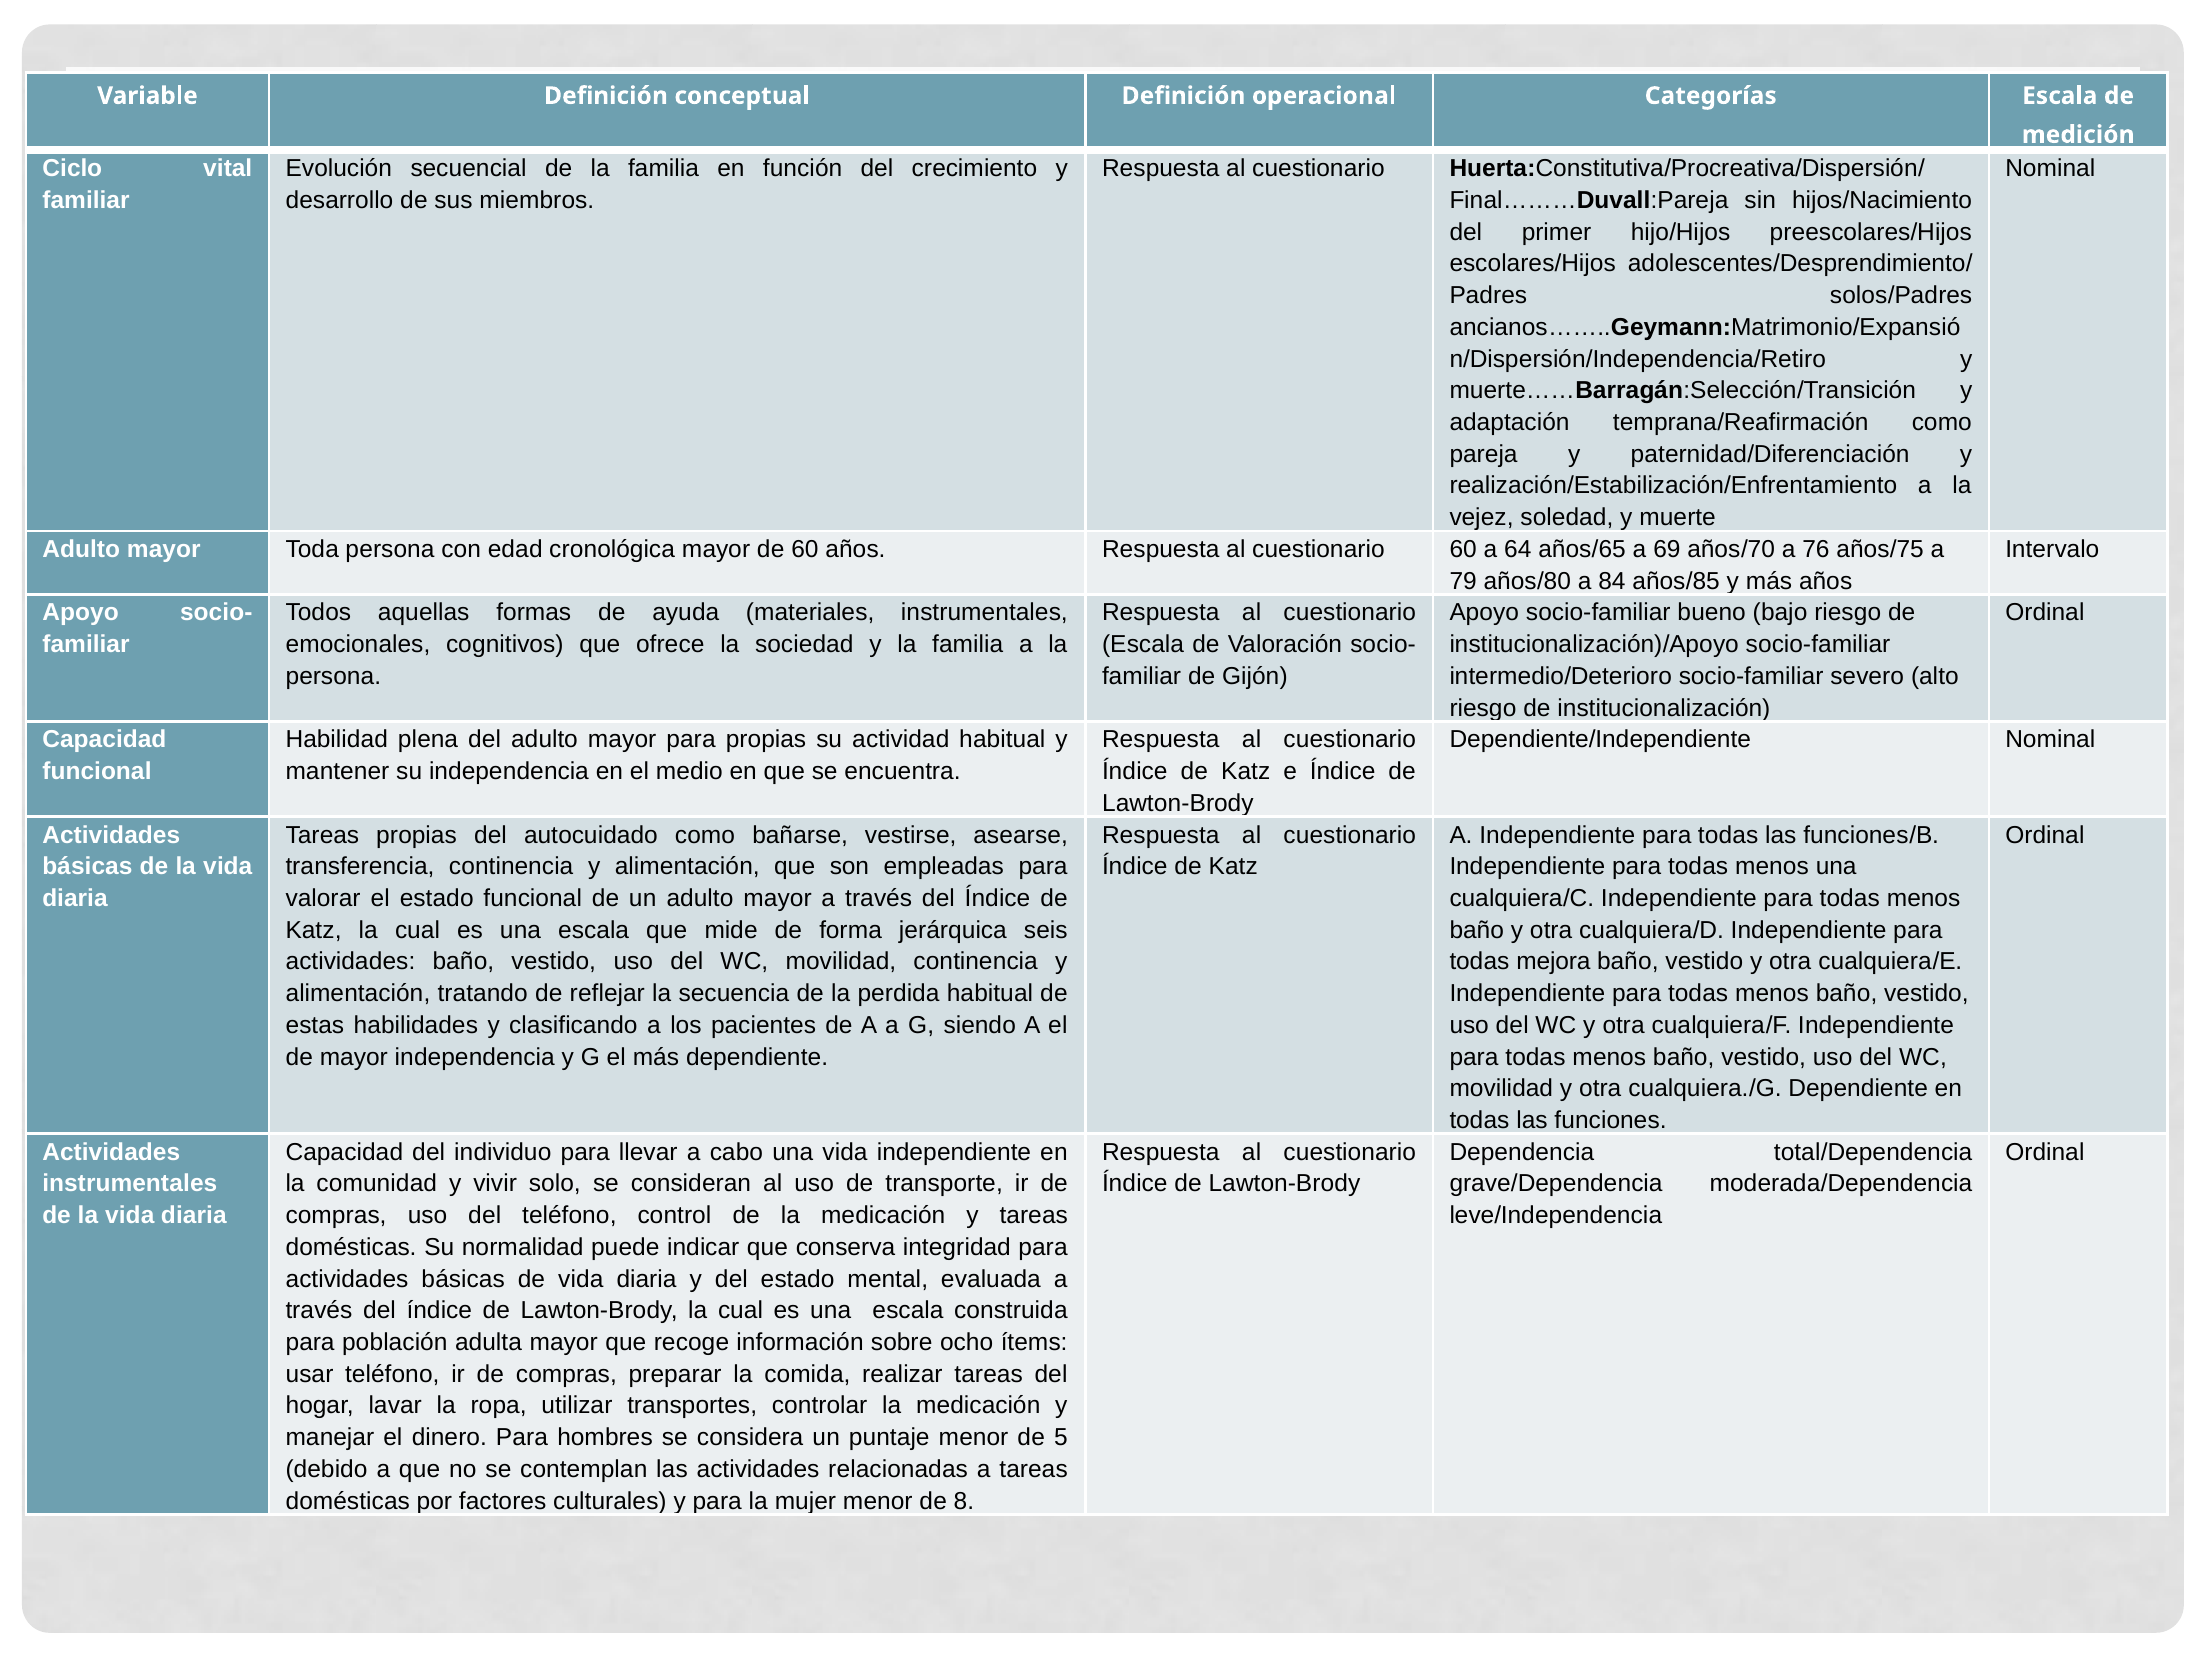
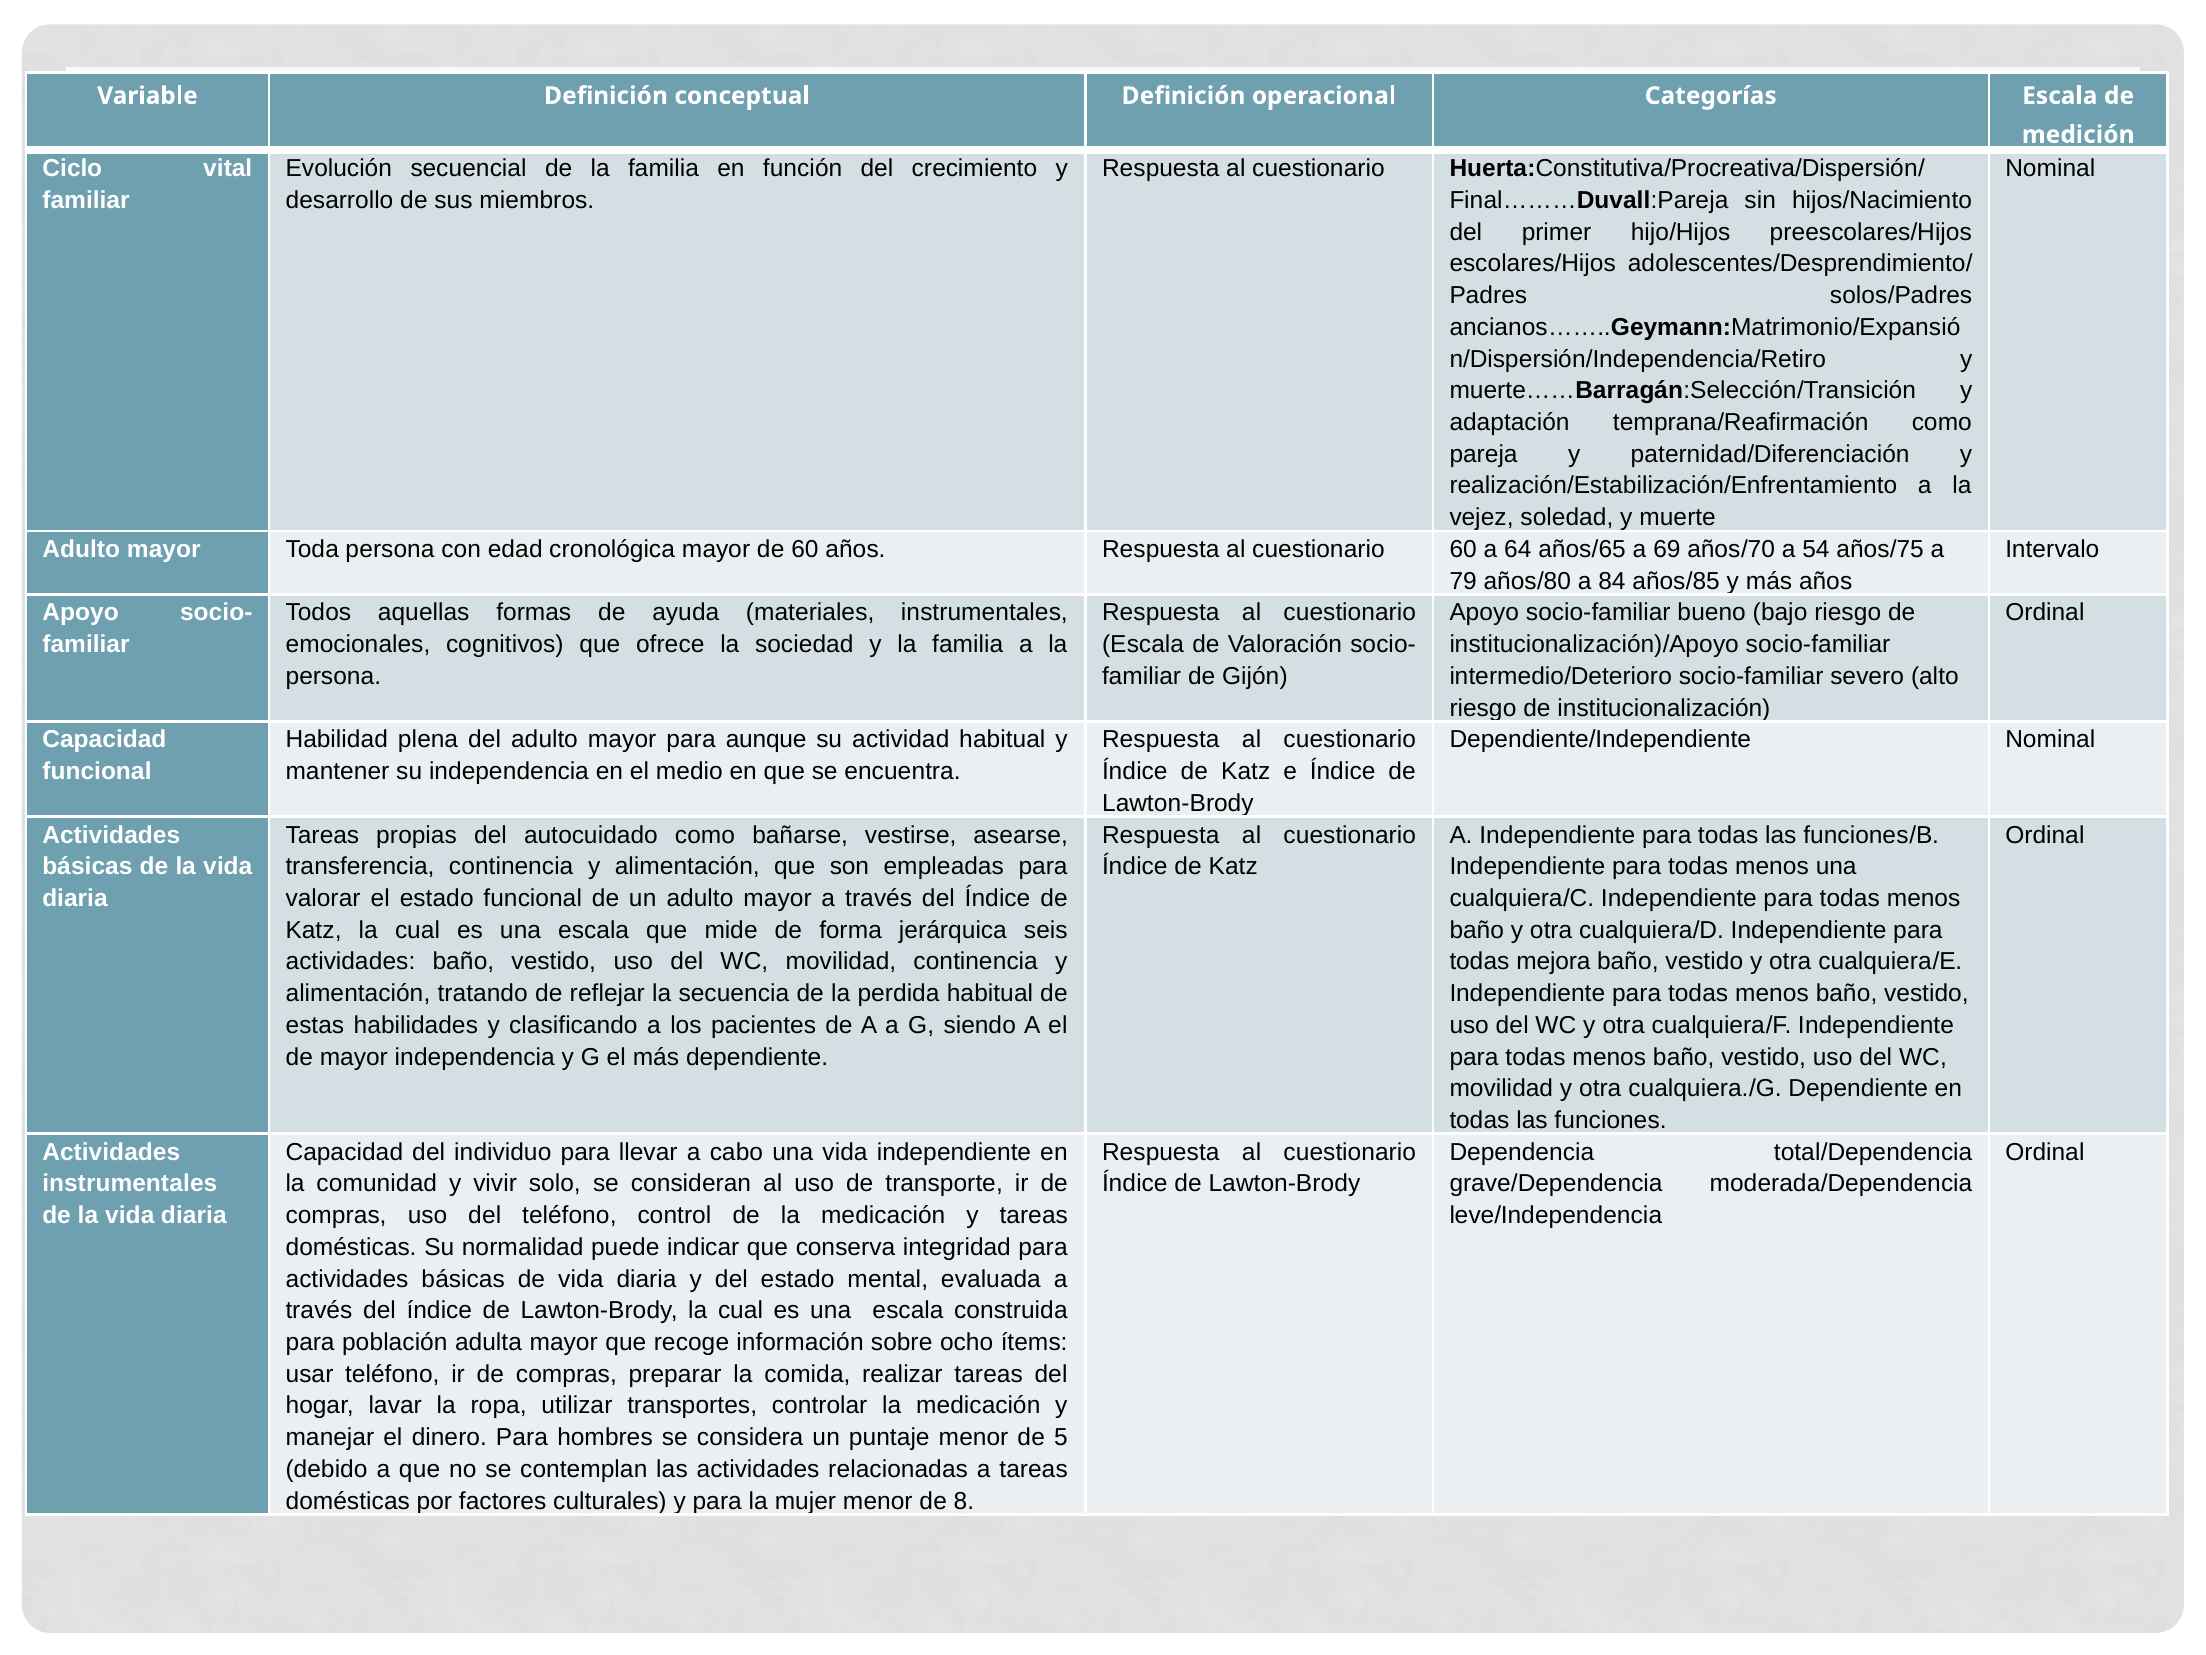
76: 76 -> 54 (1816, 549)
para propias: propias -> aunque (766, 740)
